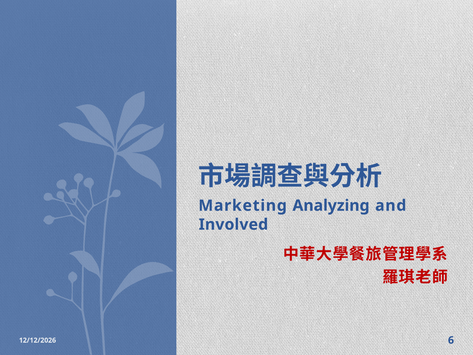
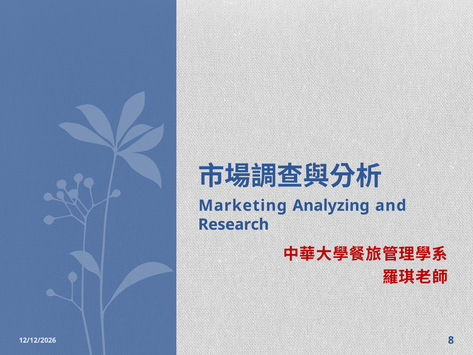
Involved: Involved -> Research (234, 224)
6: 6 -> 8 (451, 340)
